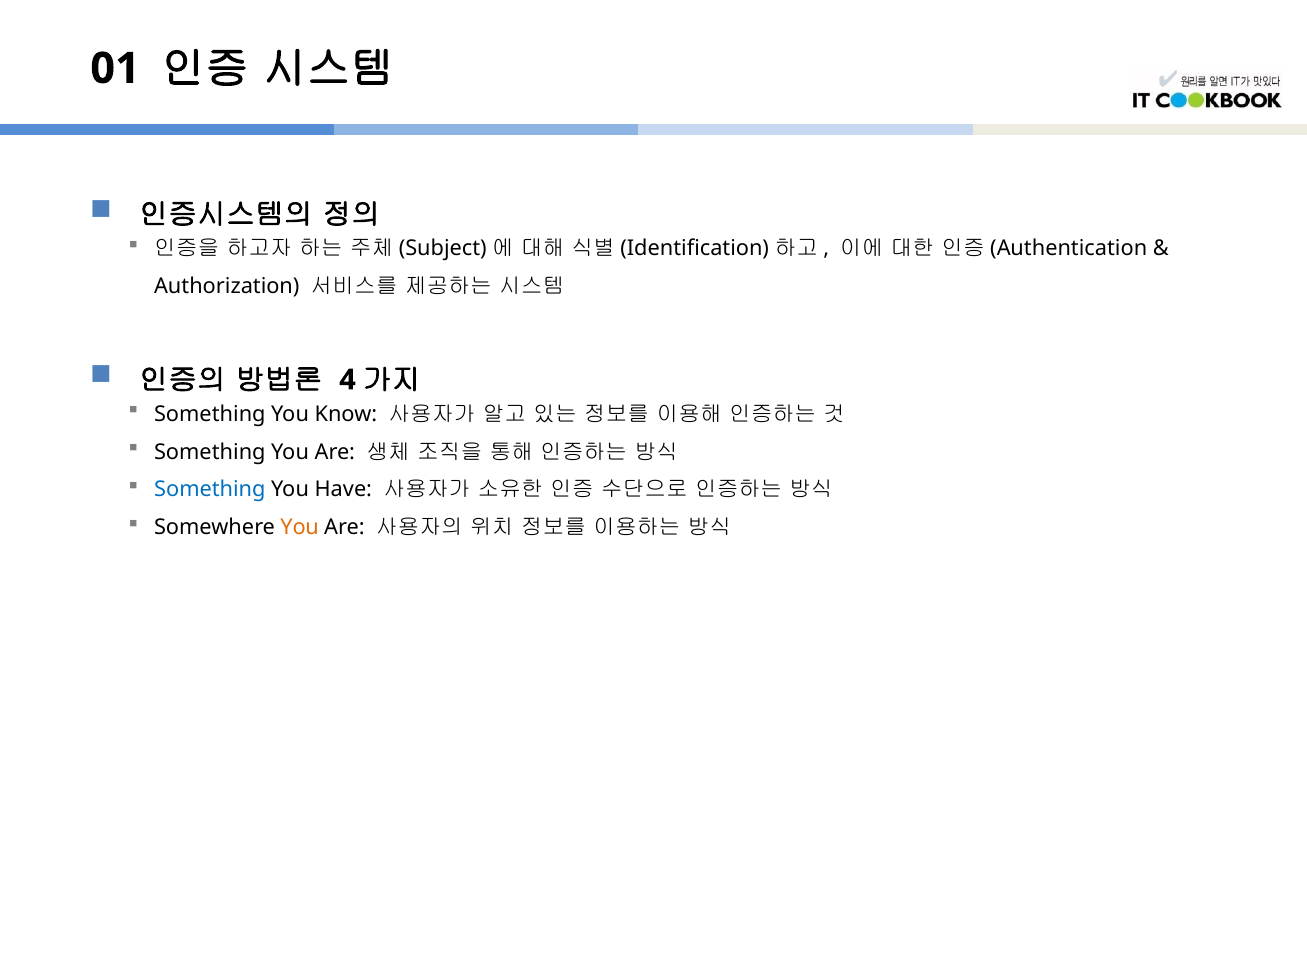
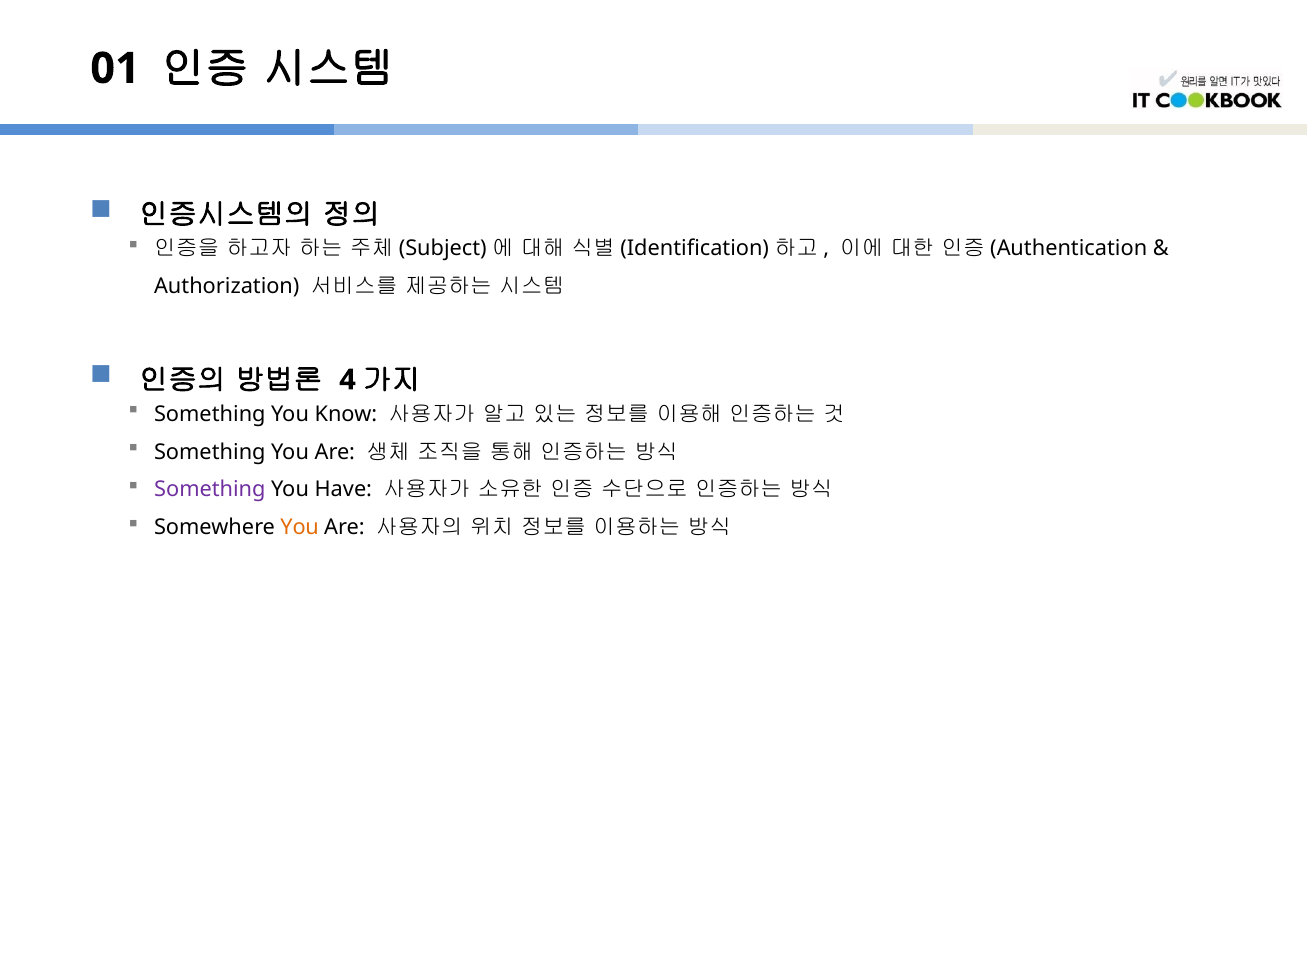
Something colour: blue -> purple (210, 490)
